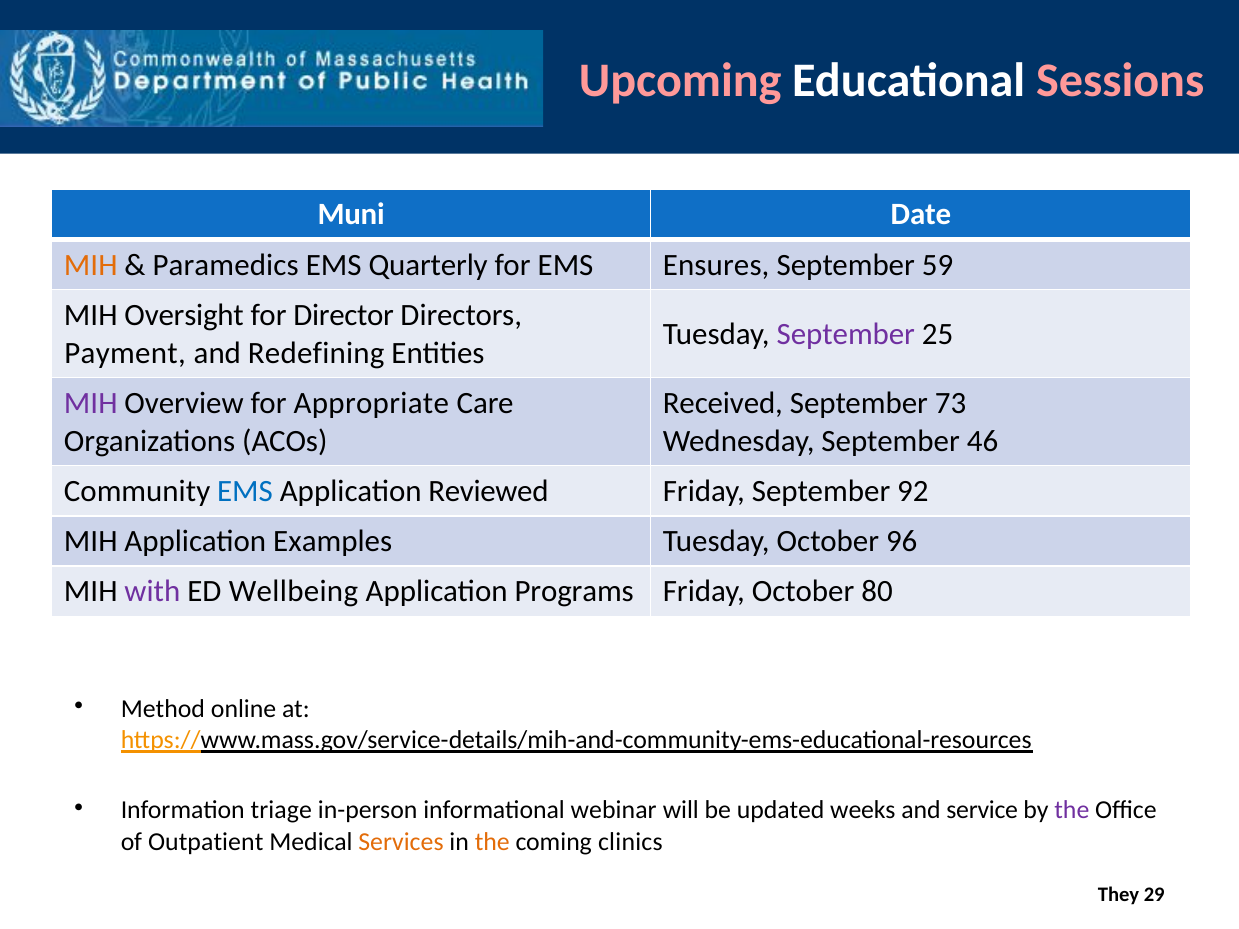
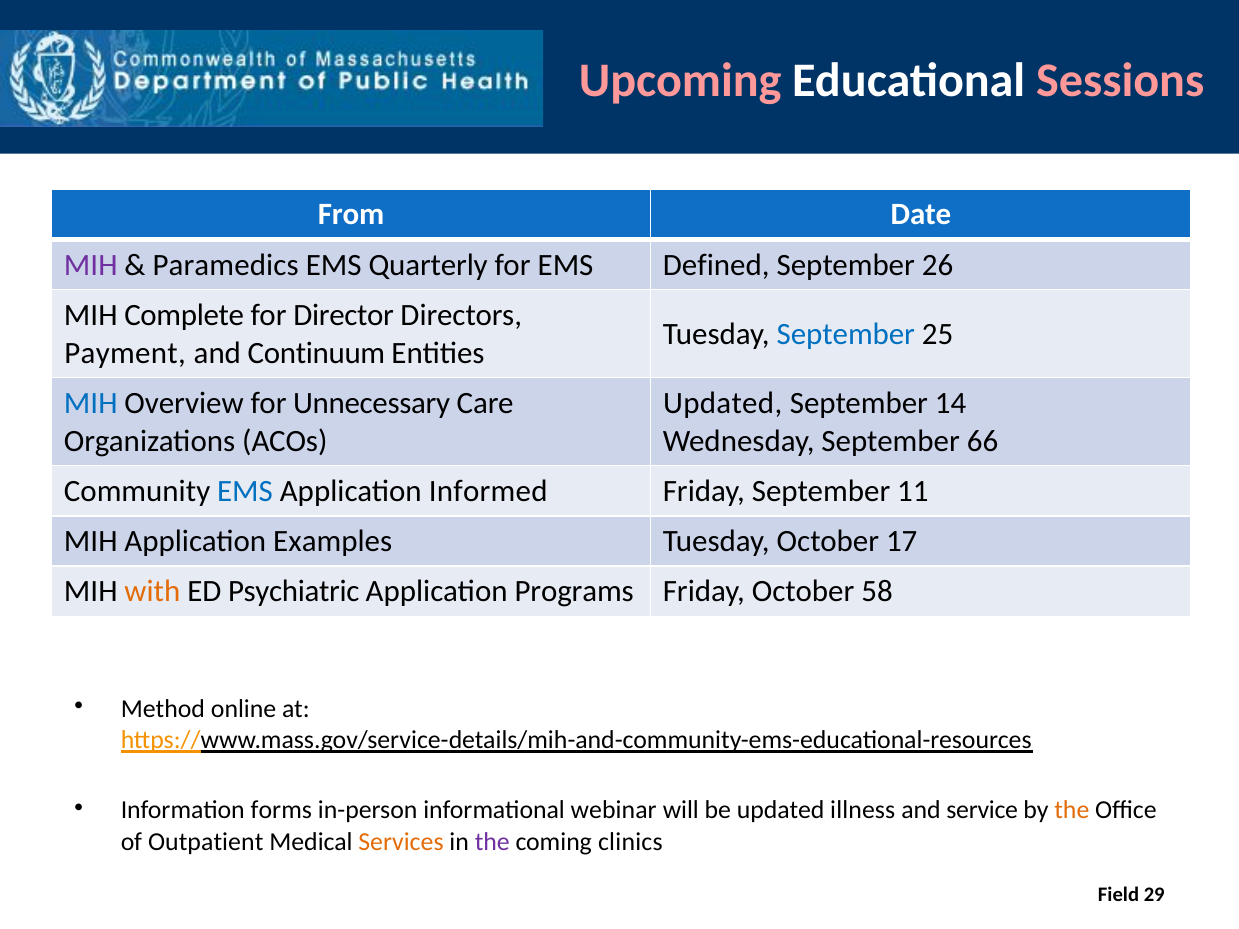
Muni: Muni -> From (351, 215)
MIH colour: orange -> purple (91, 265)
Ensures: Ensures -> Defined (716, 265)
59: 59 -> 26 (938, 265)
Oversight: Oversight -> Complete (184, 315)
September colour: purple -> blue (846, 334)
Redefining: Redefining -> Continuum (316, 353)
MIH colour: purple -> blue (91, 403)
Appropriate: Appropriate -> Unnecessary (372, 403)
Received: Received -> Updated (723, 403)
73: 73 -> 14 (951, 403)
46: 46 -> 66 (983, 441)
Reviewed: Reviewed -> Informed (488, 491)
92: 92 -> 11 (913, 491)
96: 96 -> 17 (902, 542)
with colour: purple -> orange (152, 592)
Wellbeing: Wellbeing -> Psychiatric (294, 592)
80: 80 -> 58 (877, 592)
triage: triage -> forms (281, 810)
weeks: weeks -> illness (863, 810)
the colour: purple -> orange (1072, 810)
the colour: orange -> purple (492, 842)
They: They -> Field (1119, 895)
